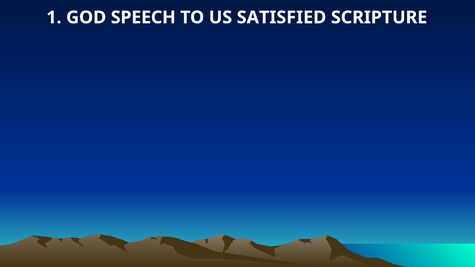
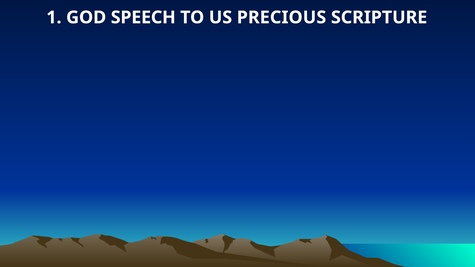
SATISFIED: SATISFIED -> PRECIOUS (281, 17)
